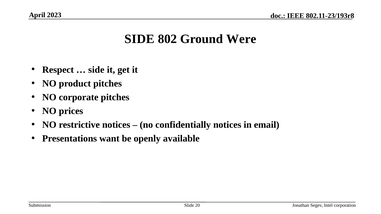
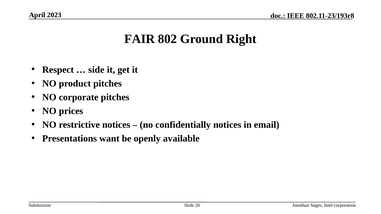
SIDE: SIDE -> FAIR (140, 39)
Were: Were -> Right (241, 39)
